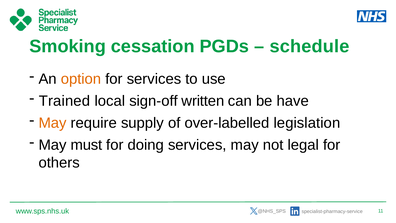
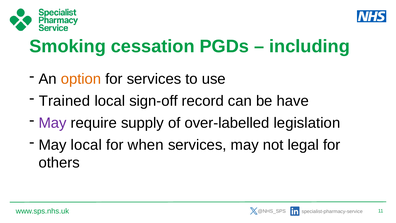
schedule: schedule -> including (310, 46)
written: written -> record (203, 101)
May colour: orange -> purple (53, 123)
May must: must -> local (86, 145)
doing: doing -> when (146, 145)
